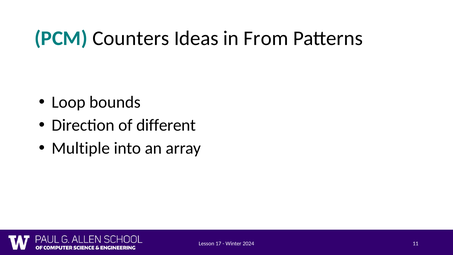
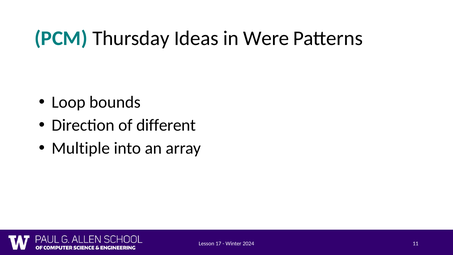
Counters: Counters -> Thursday (131, 38)
From: From -> Were (266, 38)
